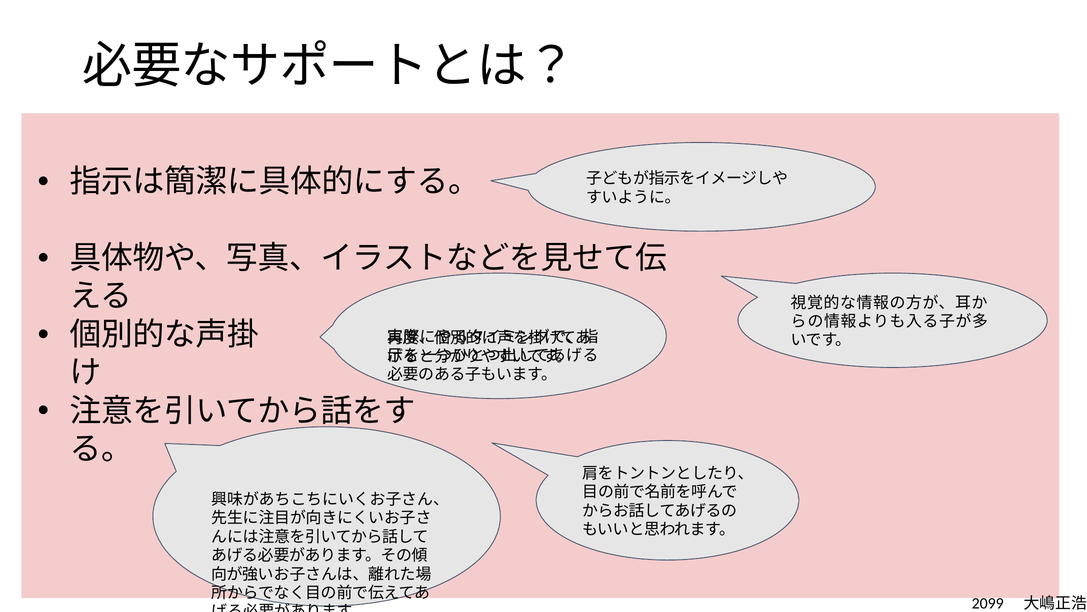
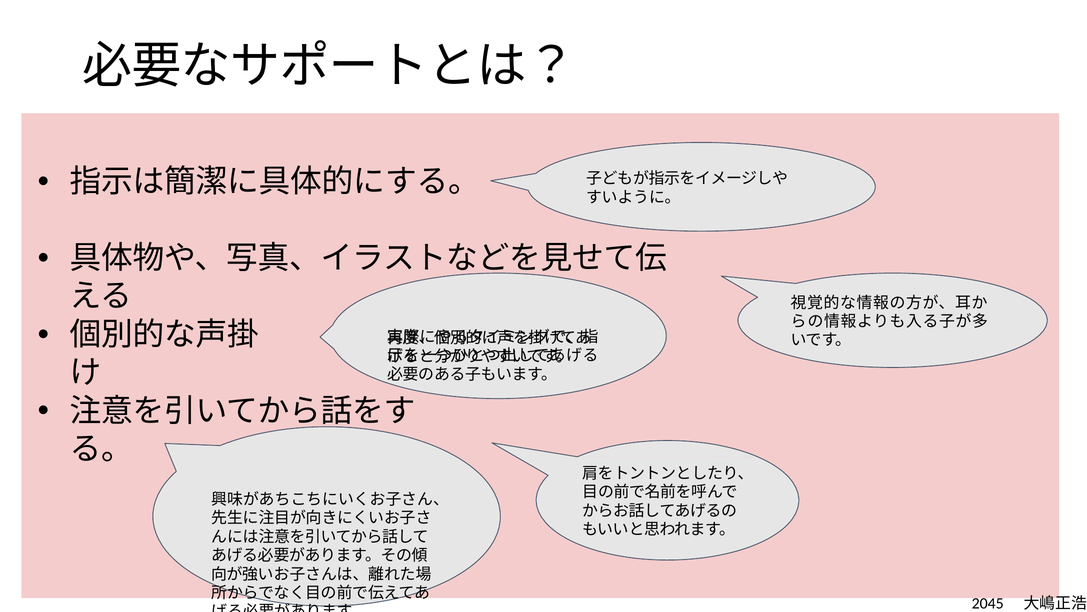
2099: 2099 -> 2045 (988, 603)
